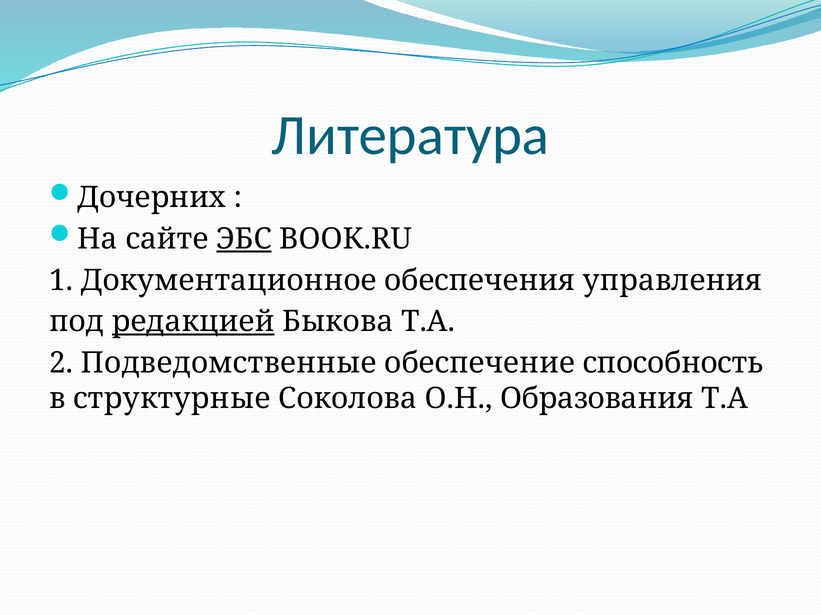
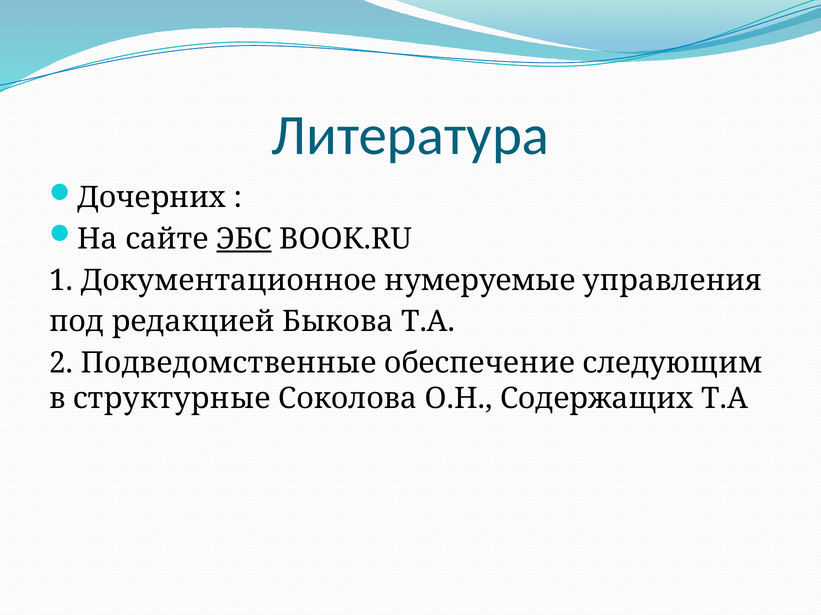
обеспечения: обеспечения -> нумеруемые (480, 281)
редакцией underline: present -> none (193, 322)
способность: способность -> следующим (673, 364)
Образования: Образования -> Содержащих (597, 399)
